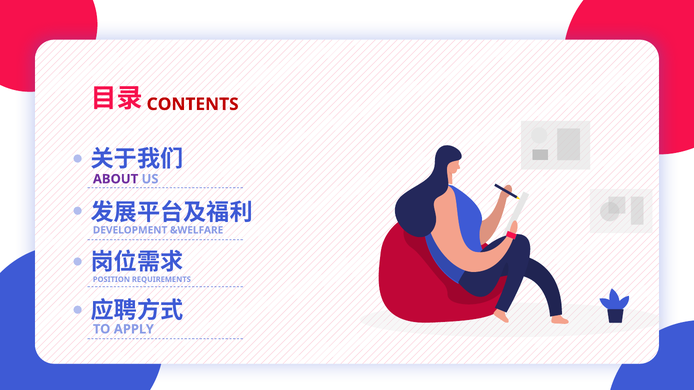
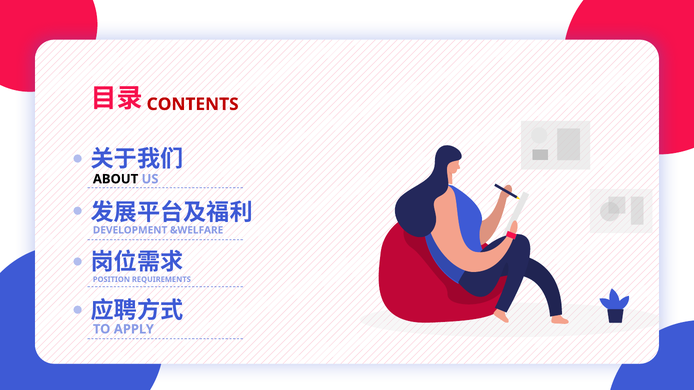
ABOUT colour: purple -> black (116, 179)
